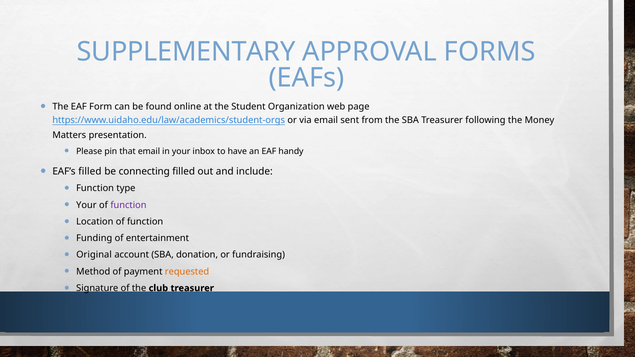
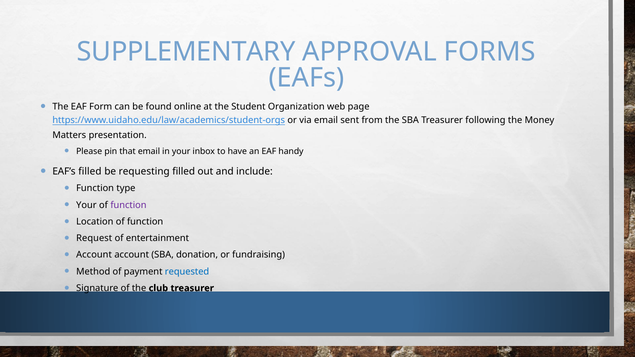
connecting: connecting -> requesting (144, 172)
Funding: Funding -> Request (94, 238)
Original: Original -> Account (94, 255)
requested colour: orange -> blue (187, 272)
